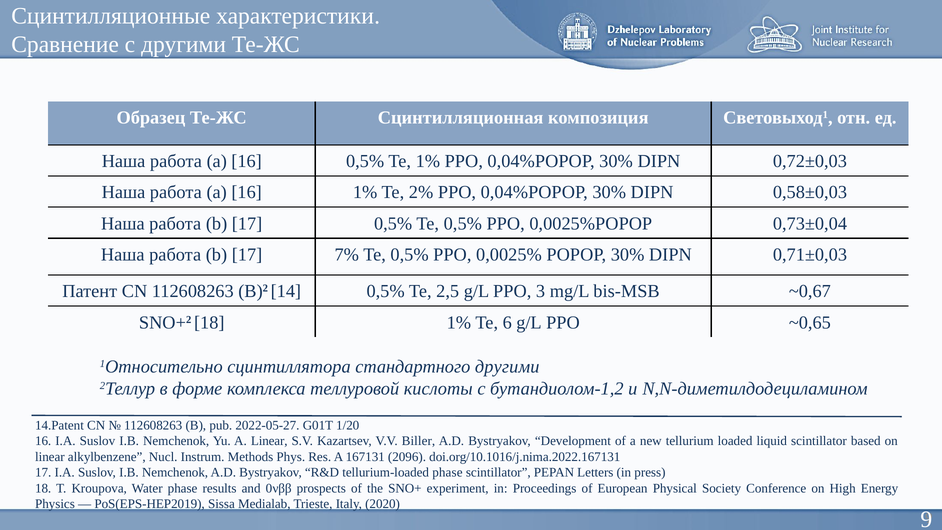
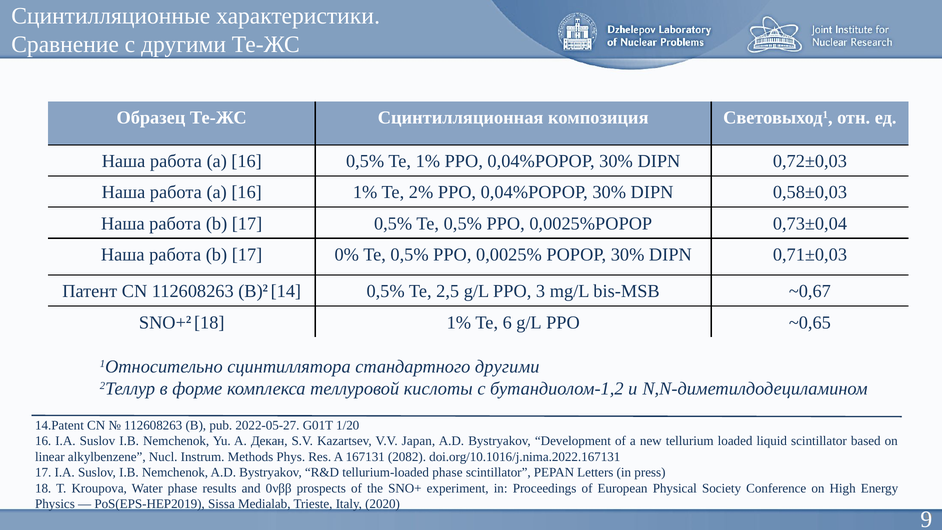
7%: 7% -> 0% (347, 255)
A Linear: Linear -> Декан (269, 441)
Biller: Biller -> Japan (418, 441)
2096: 2096 -> 2082 (407, 457)
